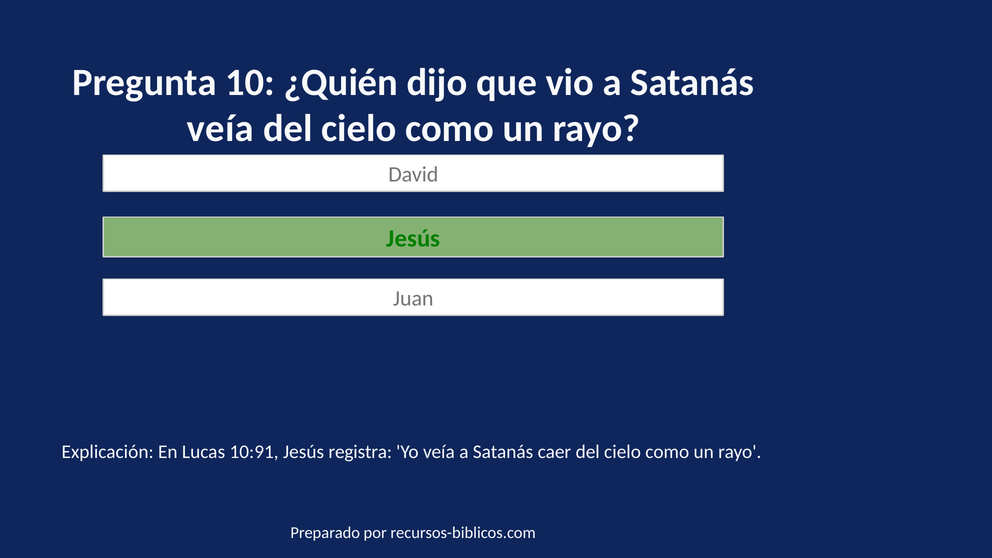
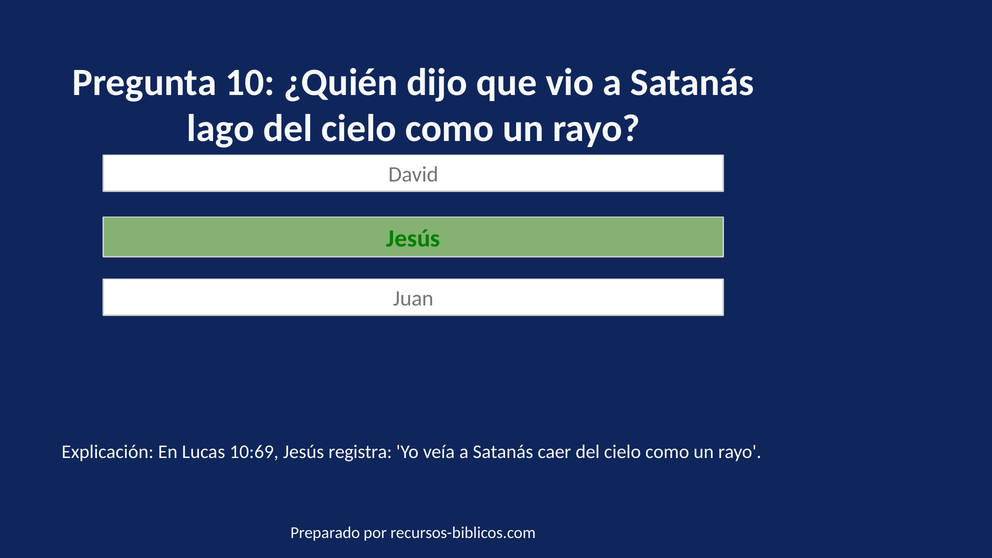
veía: veía -> lago (220, 129)
10:91: 10:91 -> 10:69 (254, 452)
